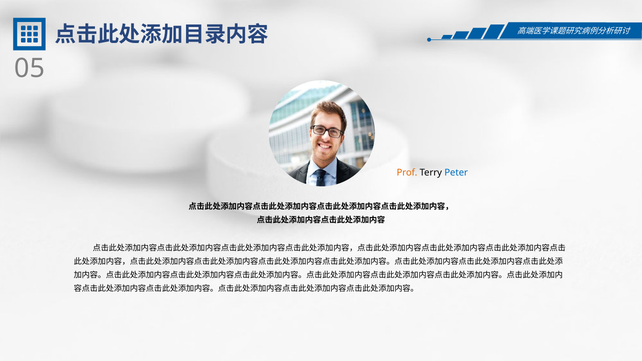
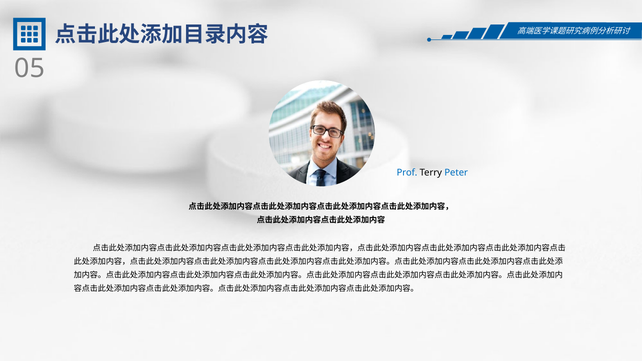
Prof colour: orange -> blue (407, 173)
